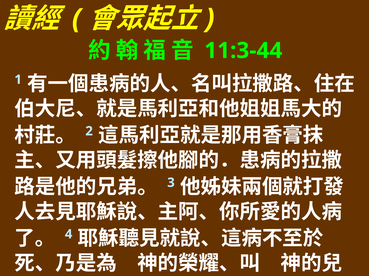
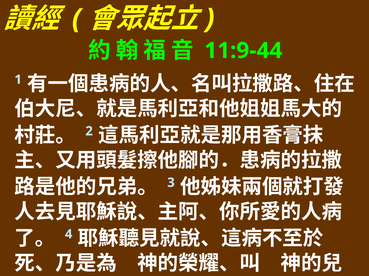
11:3-44: 11:3-44 -> 11:9-44 (243, 51)
